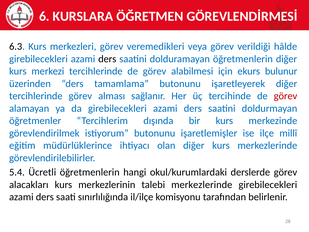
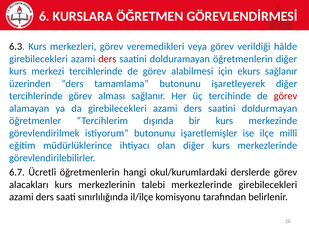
ders colour: black -> red (107, 59)
ekurs bulunur: bulunur -> sağlanır (281, 71)
5.4: 5.4 -> 6.7 (17, 172)
